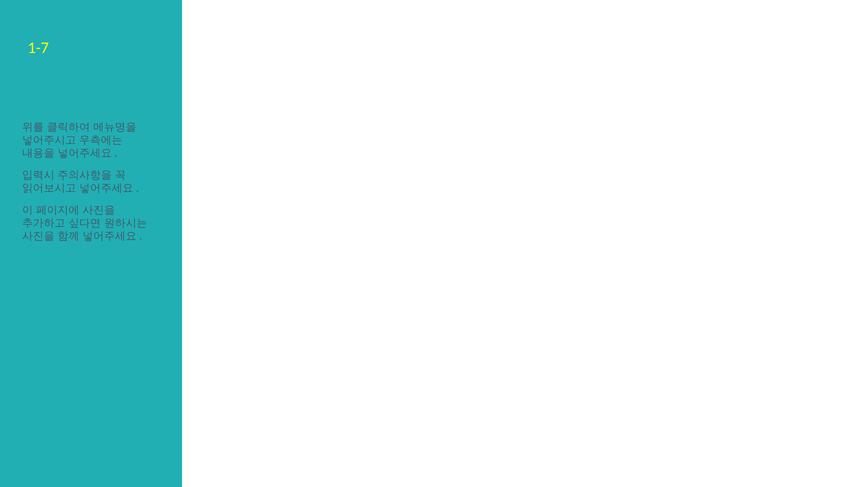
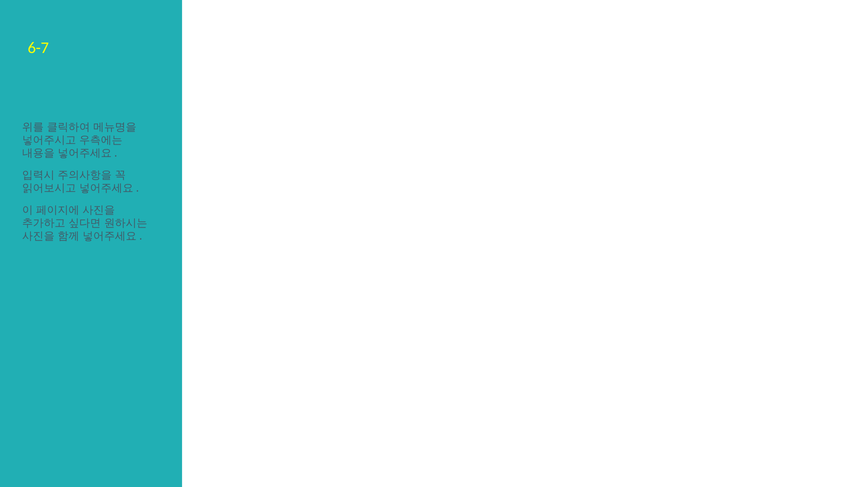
1-7: 1-7 -> 6-7 (38, 48)
